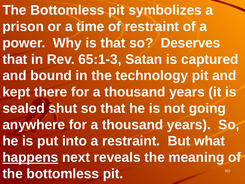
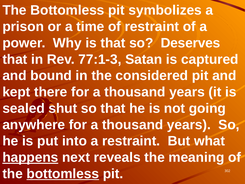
65:1-3: 65:1-3 -> 77:1-3 (100, 59)
technology: technology -> considered (152, 76)
bottomless underline: none -> present (63, 174)
